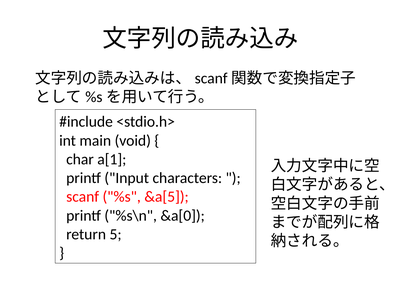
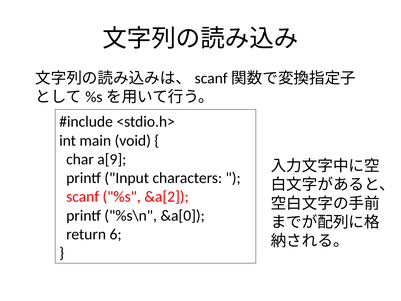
a[1: a[1 -> a[9 (112, 159)
&a[5: &a[5 -> &a[2 (167, 197)
5: 5 -> 6 (116, 234)
